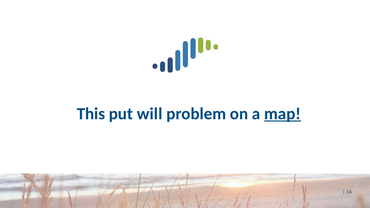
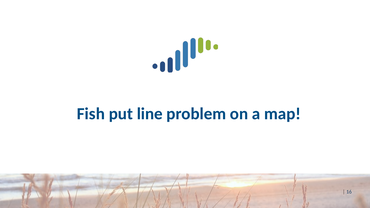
This: This -> Fish (91, 114)
will: will -> line (150, 114)
map underline: present -> none (283, 114)
